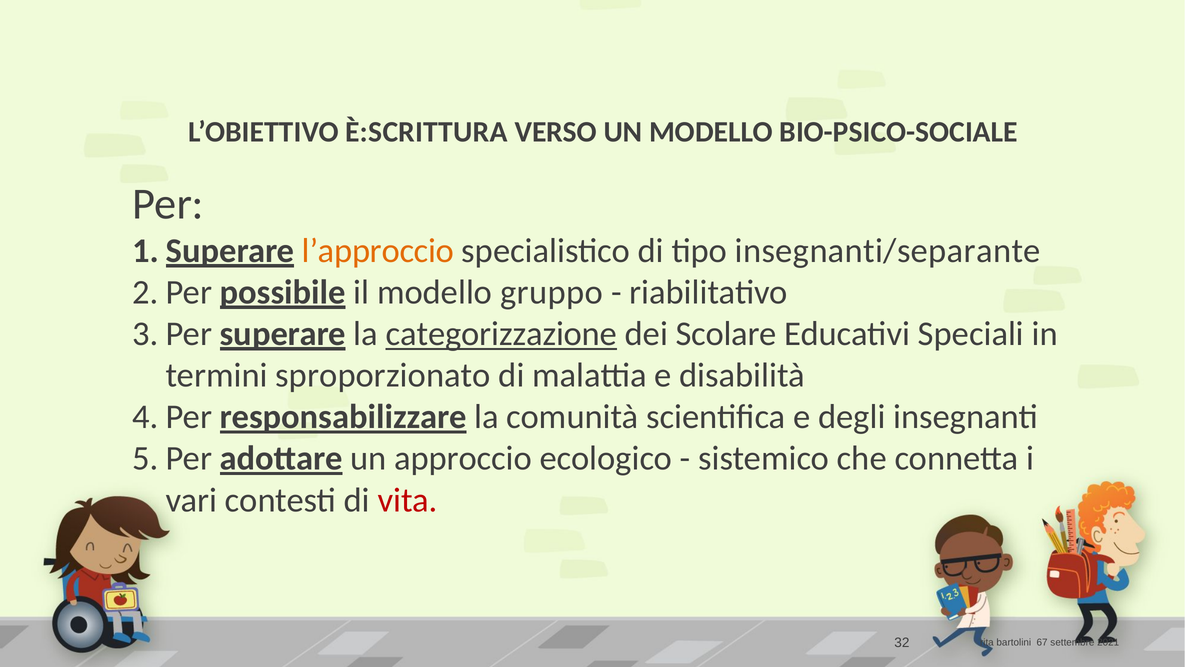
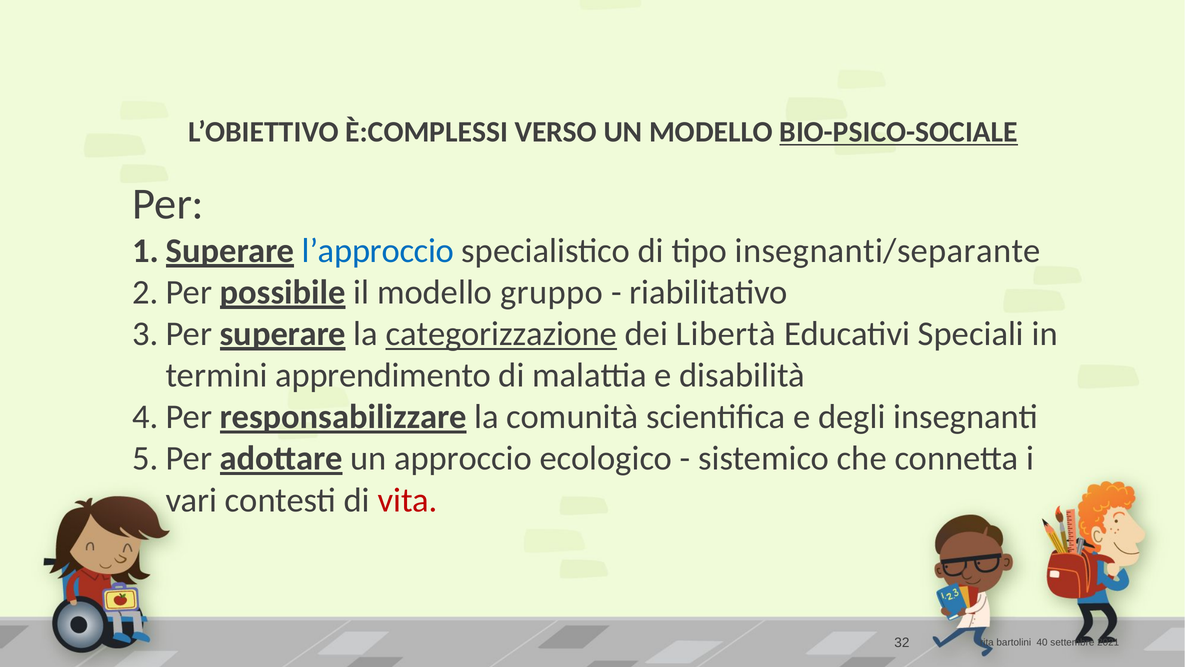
È:SCRITTURA: È:SCRITTURA -> È:COMPLESSI (427, 132)
BIO-PSICO-SOCIALE underline: none -> present (899, 132)
l’approccio colour: orange -> blue (378, 251)
Scolare: Scolare -> Libertà (726, 334)
sproporzionato: sproporzionato -> apprendimento (383, 375)
67: 67 -> 40 (1042, 642)
